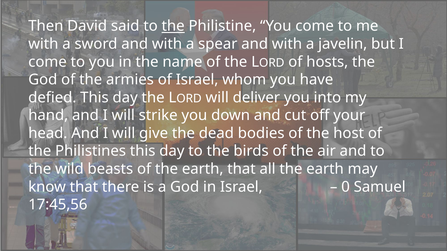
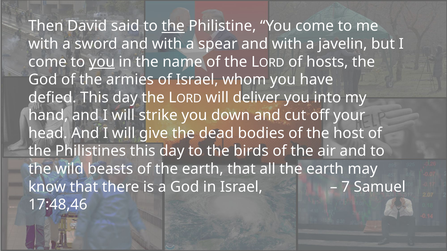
you underline: none -> present (102, 62)
0: 0 -> 7 (346, 187)
17:45,56: 17:45,56 -> 17:48,46 (58, 205)
